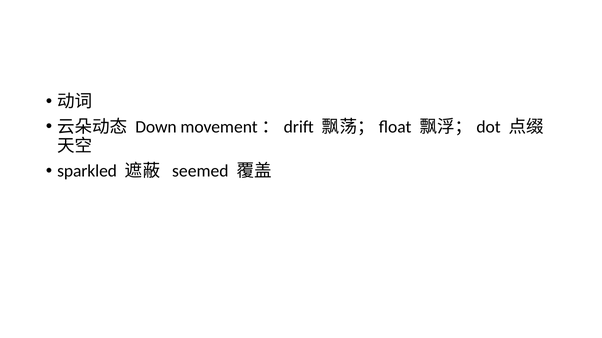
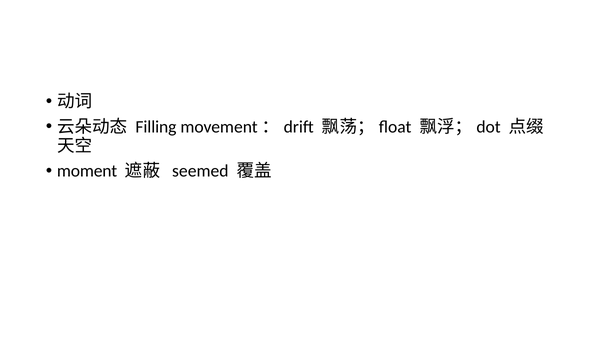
Down: Down -> Filling (156, 127)
sparkled: sparkled -> moment (87, 171)
